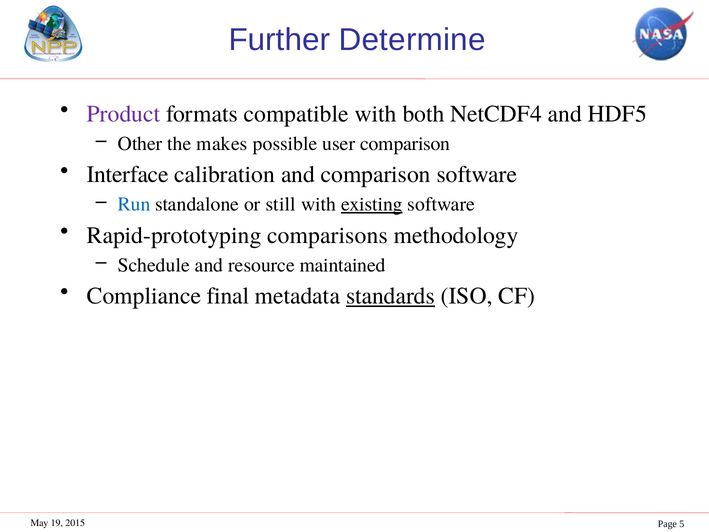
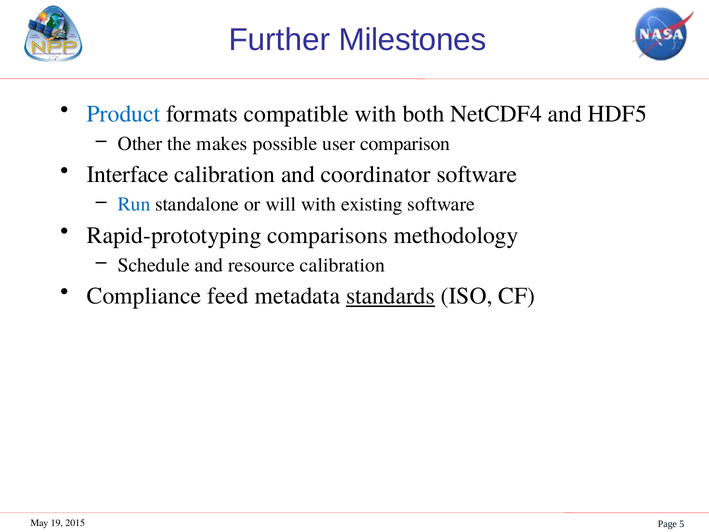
Determine: Determine -> Milestones (412, 40)
Product colour: purple -> blue (124, 114)
and comparison: comparison -> coordinator (376, 175)
still: still -> will (281, 204)
existing underline: present -> none (372, 204)
resource maintained: maintained -> calibration (342, 265)
final: final -> feed (228, 296)
